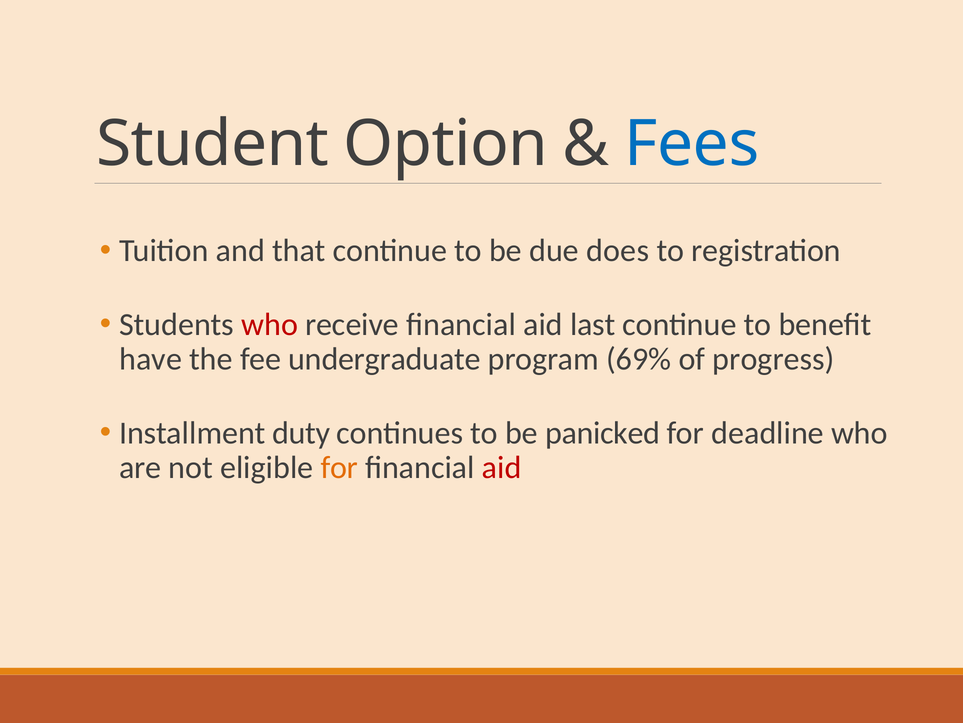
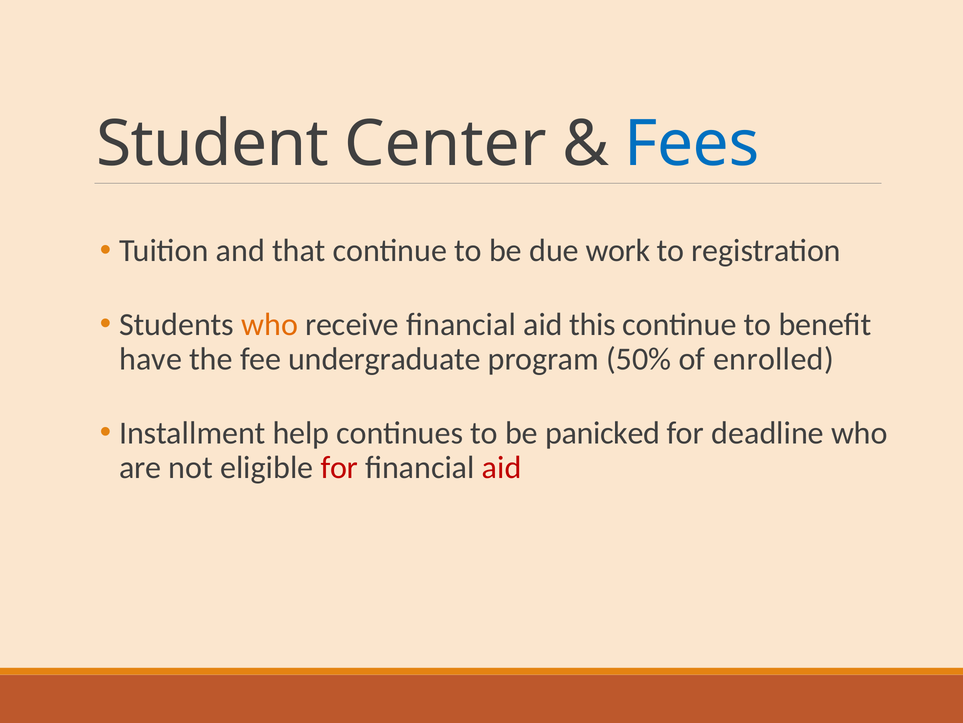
Option: Option -> Center (445, 144)
does: does -> work (618, 251)
who colour: red -> orange (270, 324)
last: last -> this (593, 324)
69%: 69% -> 50% (639, 359)
progress: progress -> enrolled (773, 359)
duty: duty -> help (301, 433)
for colour: orange -> red (339, 467)
